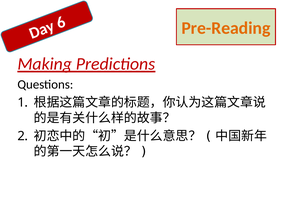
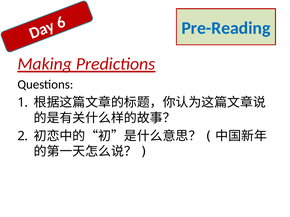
Pre-Reading colour: orange -> blue (226, 28)
